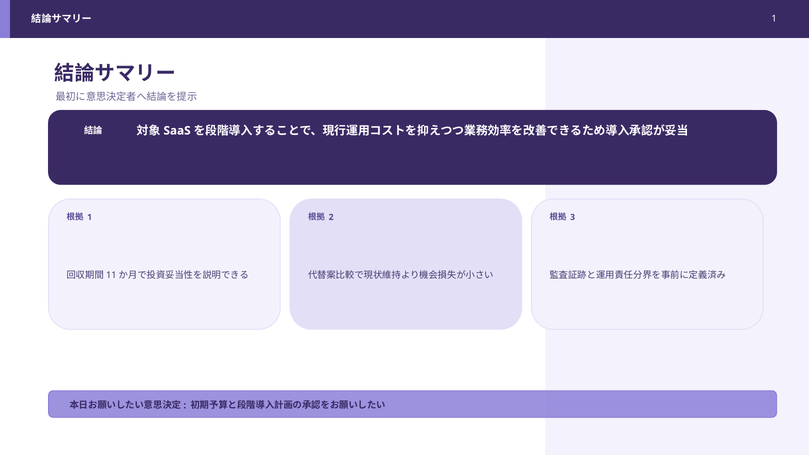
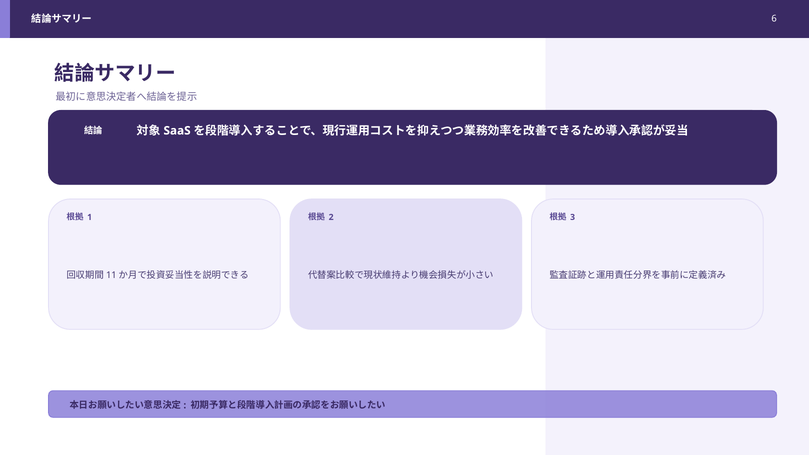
1: 1 -> 6 (774, 19)
